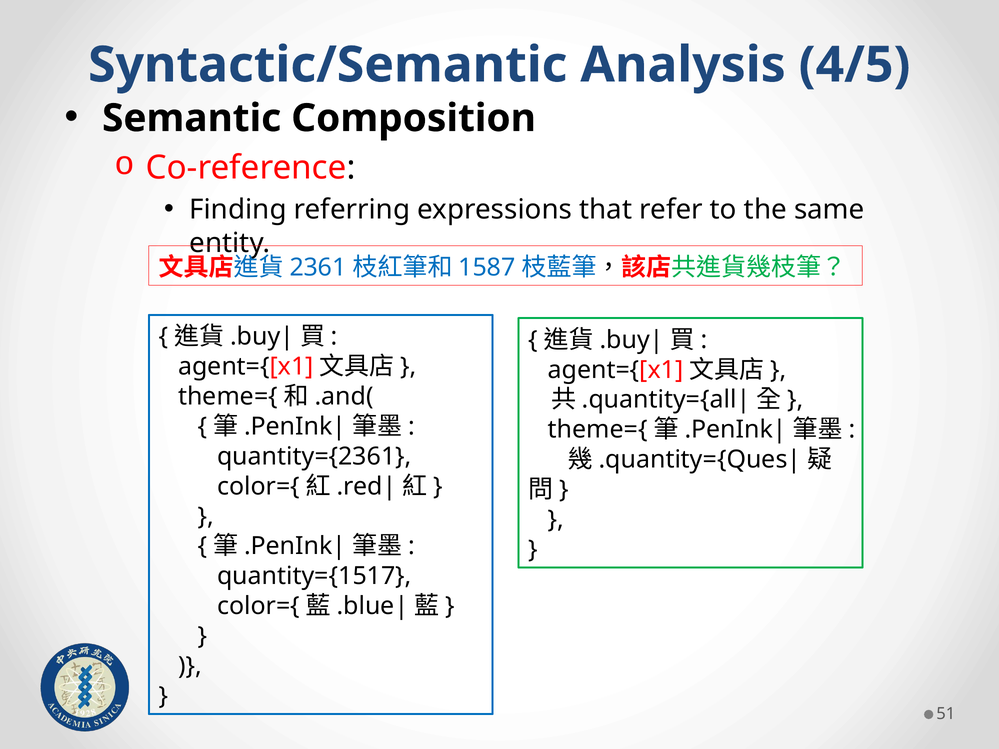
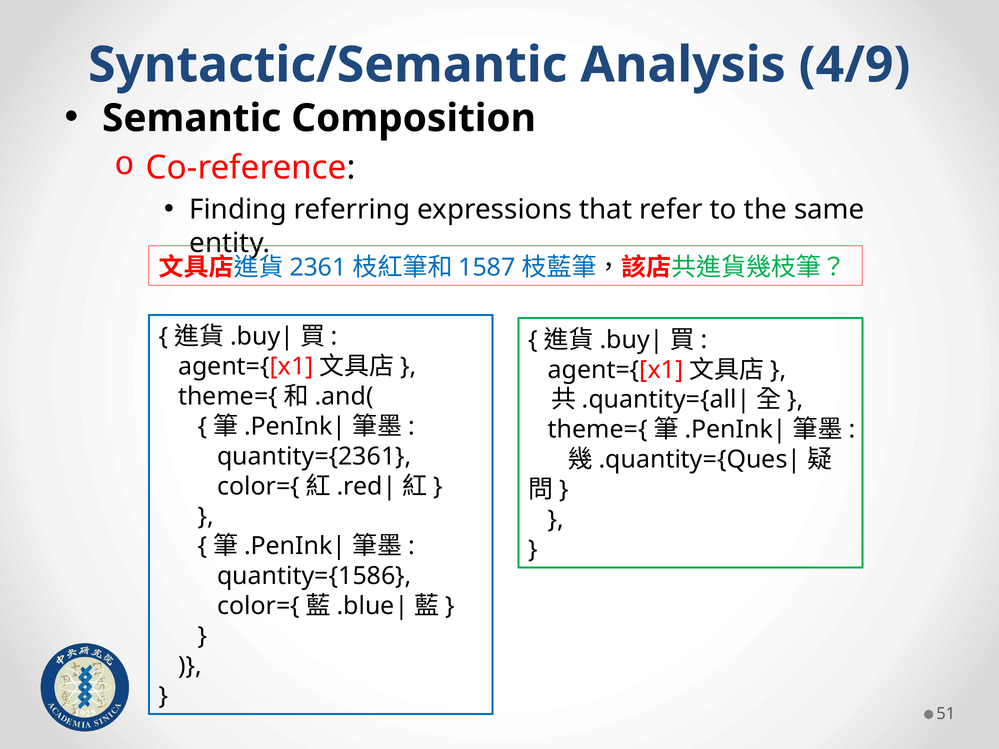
4/5: 4/5 -> 4/9 (855, 65)
quantity={1517: quantity={1517 -> quantity={1586 (314, 576)
